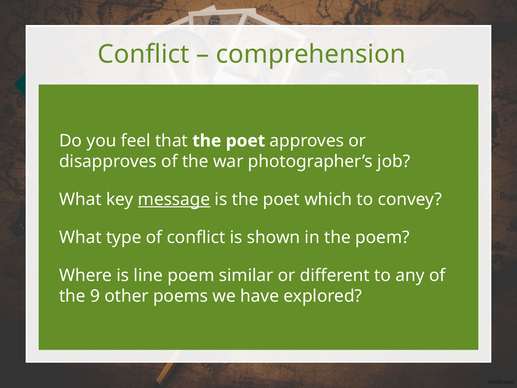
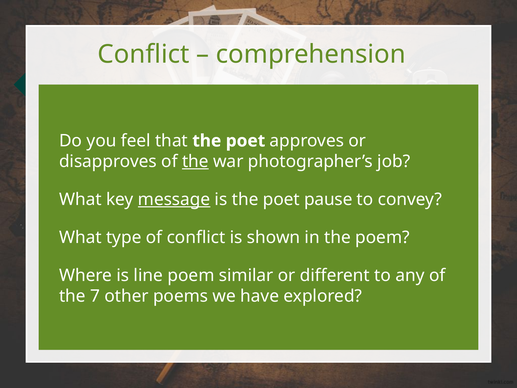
the underline: none -> present (195, 161)
which: which -> pause (328, 199)
9: 9 -> 7 (95, 296)
